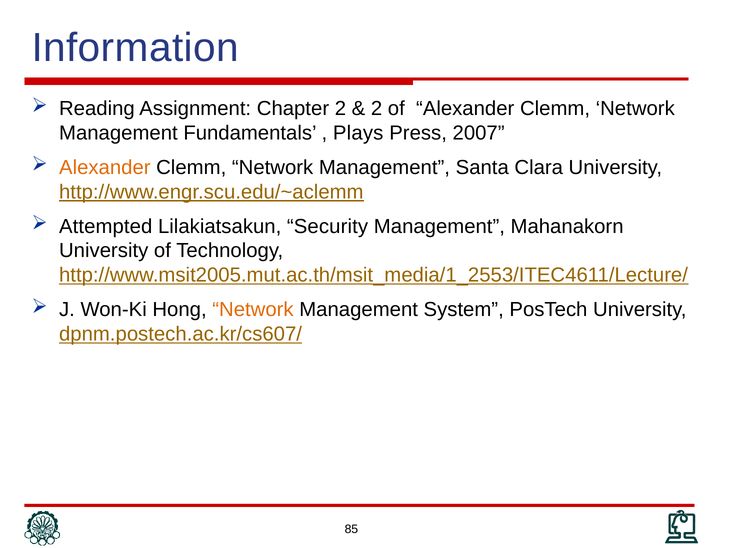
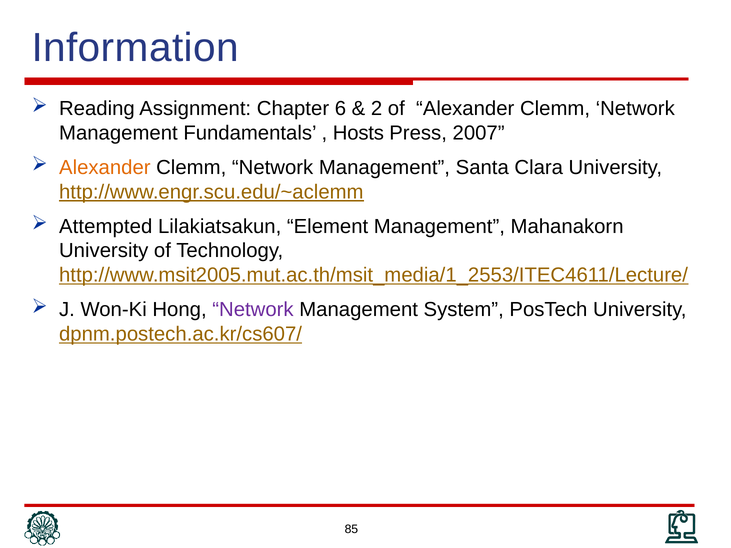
Chapter 2: 2 -> 6 (340, 109)
Plays: Plays -> Hosts (358, 133)
Security: Security -> Element (328, 226)
Network colour: orange -> purple (253, 310)
